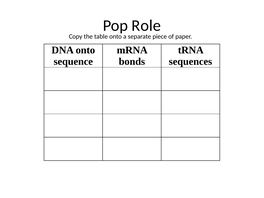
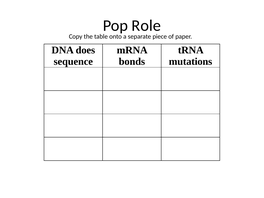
DNA onto: onto -> does (85, 50)
sequences: sequences -> mutations (191, 61)
